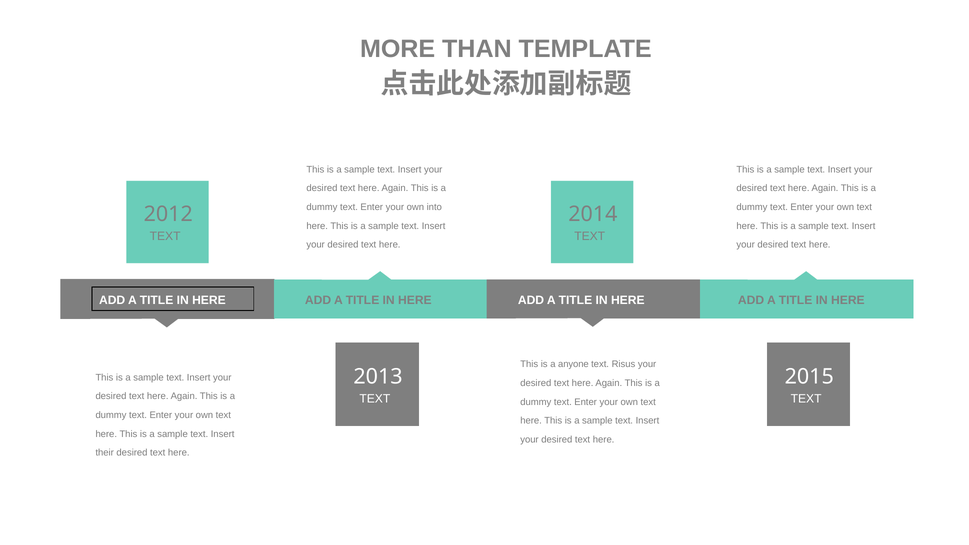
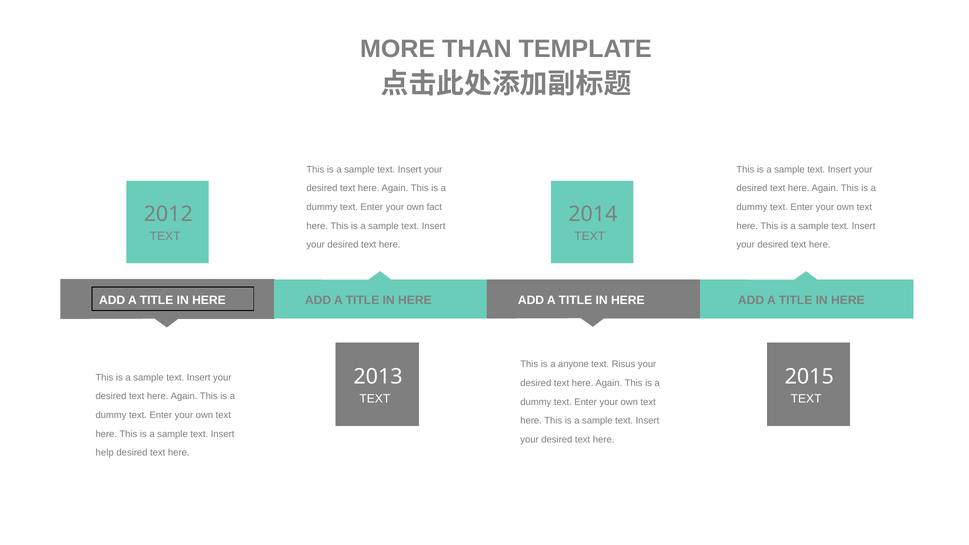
into: into -> fact (434, 207)
their: their -> help (105, 453)
